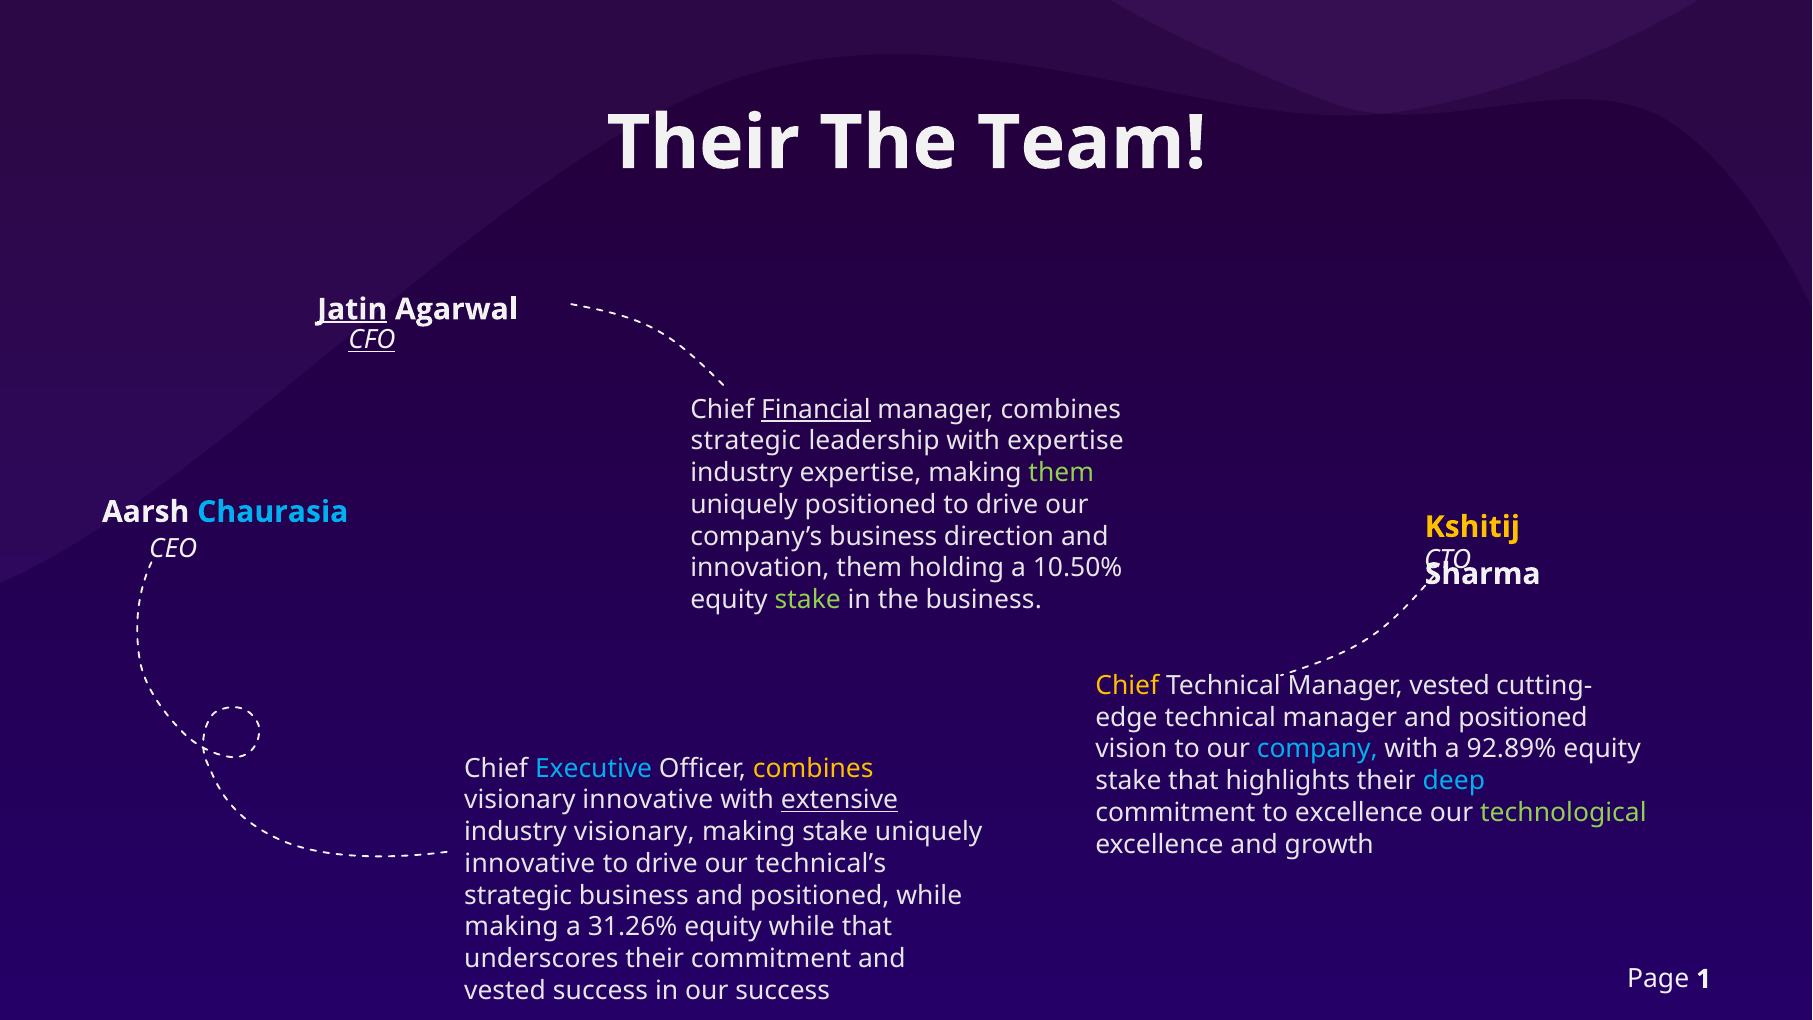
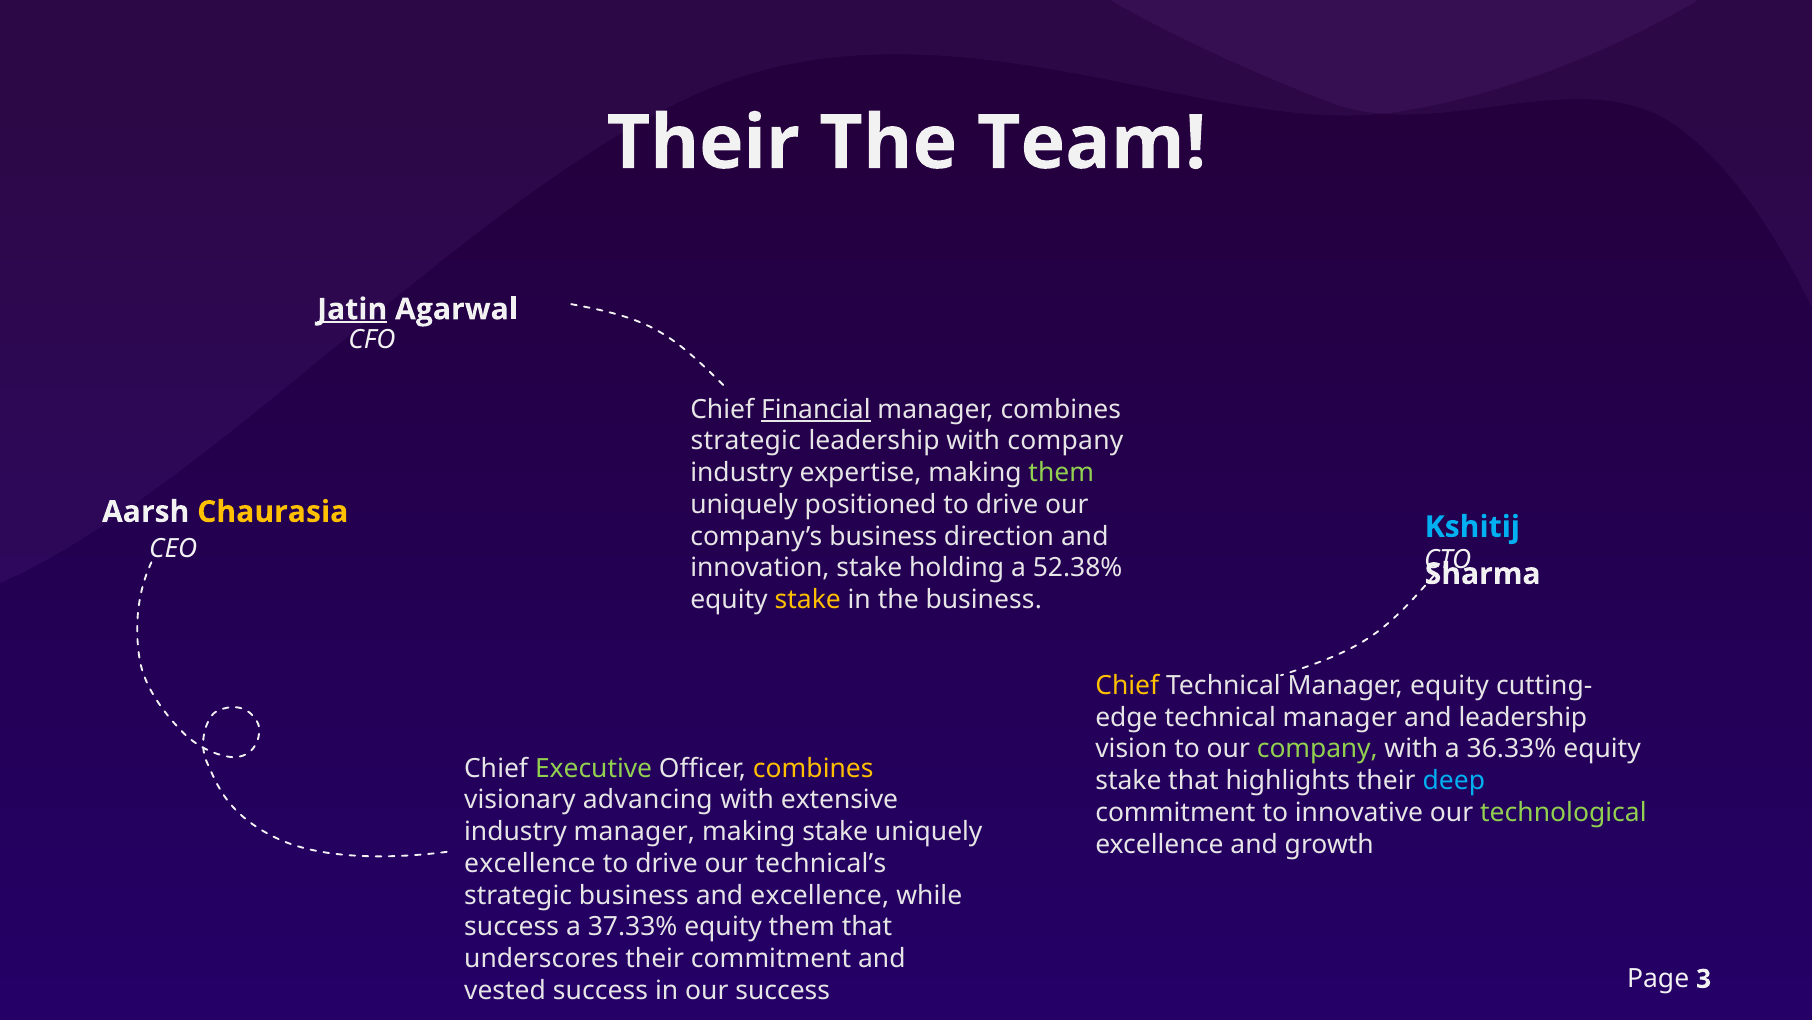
CFO underline: present -> none (372, 340)
with expertise: expertise -> company (1065, 441)
Chaurasia colour: light blue -> yellow (273, 512)
Kshitij colour: yellow -> light blue (1472, 527)
innovation them: them -> stake (869, 568)
10.50%: 10.50% -> 52.38% (1078, 568)
stake colour: light green -> yellow (808, 600)
Manager vested: vested -> equity (1449, 685)
positioned: positioned -> leadership (1523, 717)
company colour: light blue -> light green (1317, 749)
92.89%: 92.89% -> 36.33% (1512, 749)
Executive colour: light blue -> light green (594, 768)
visionary innovative: innovative -> advancing (648, 800)
extensive underline: present -> none (839, 800)
to excellence: excellence -> innovative (1359, 812)
industry visionary: visionary -> manager (634, 832)
innovative: innovative -> excellence (530, 863)
positioned: positioned -> excellence (820, 895)
making: making -> success (512, 927)
31.26%: 31.26% -> 37.33% (633, 927)
equity while: while -> them (802, 927)
1: 1 -> 3 (1704, 979)
